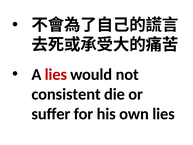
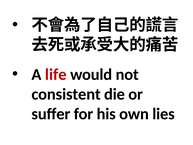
A lies: lies -> life (56, 74)
